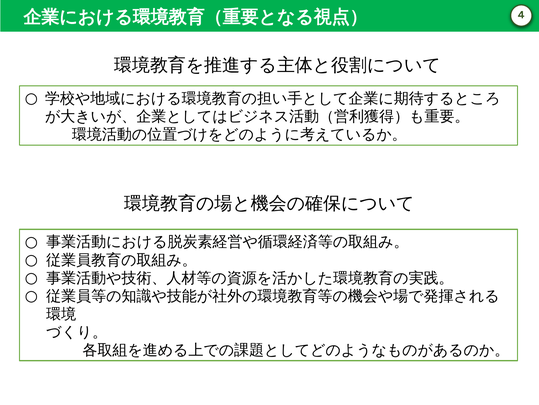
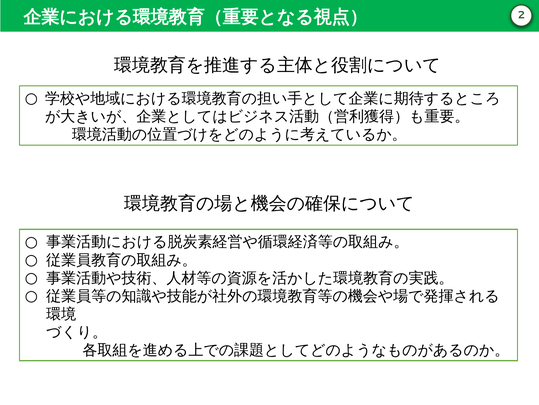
4: 4 -> 2 (521, 15)
